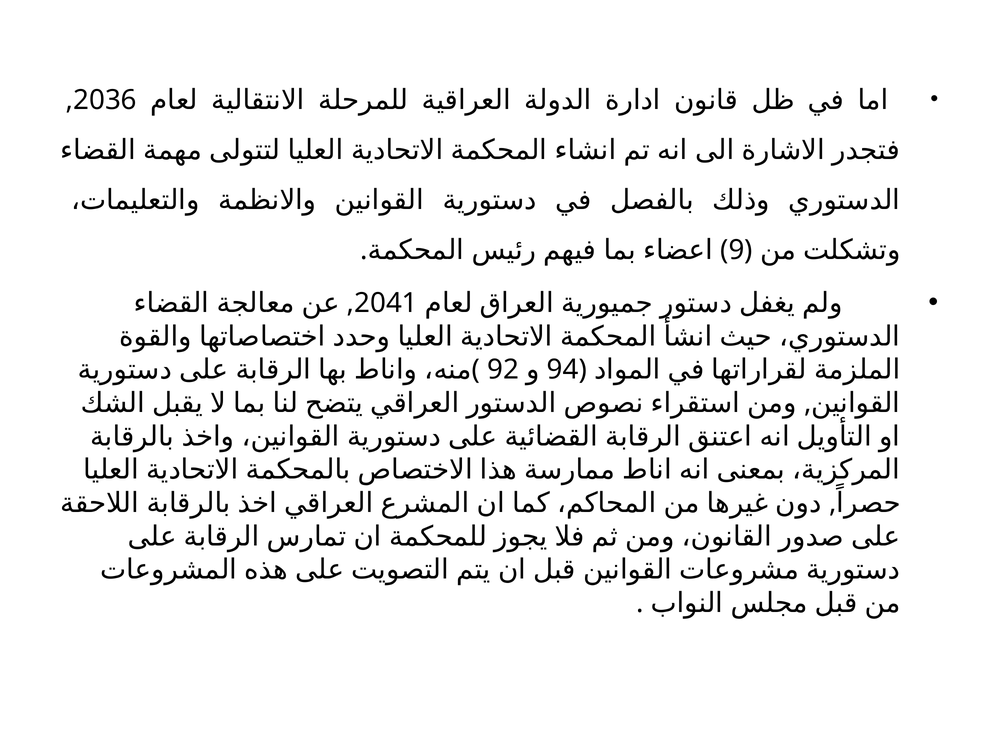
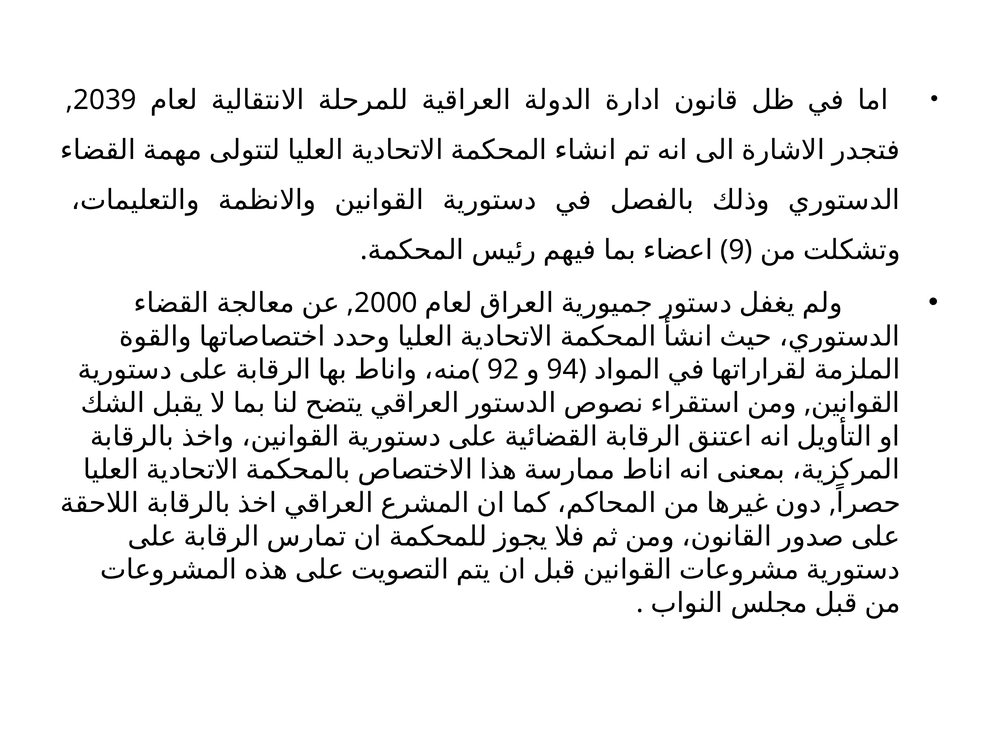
2036: 2036 -> 2039 (105, 100)
2041: 2041 -> 2000 (386, 303)
